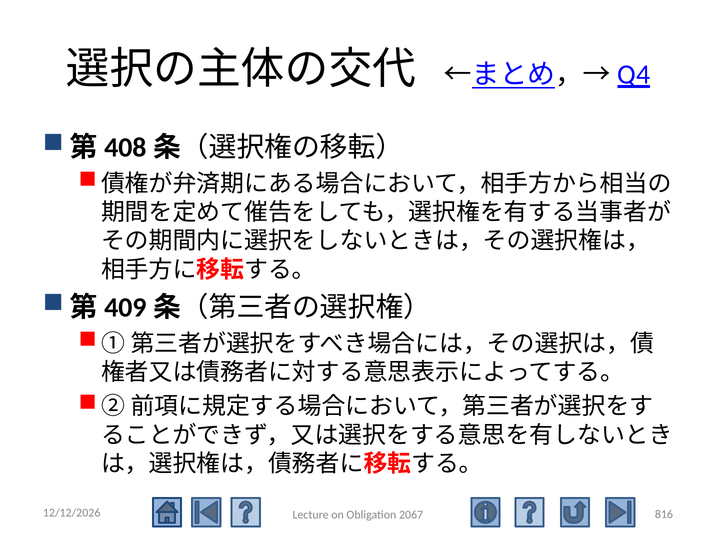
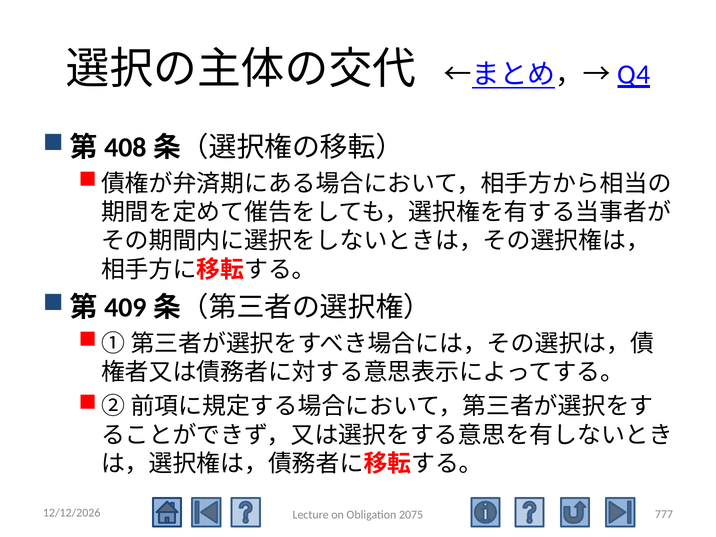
816: 816 -> 777 (664, 514)
2067: 2067 -> 2075 (411, 515)
